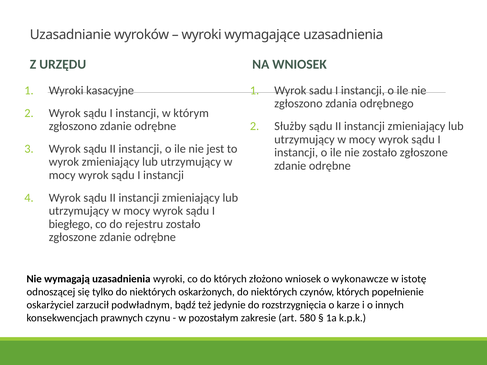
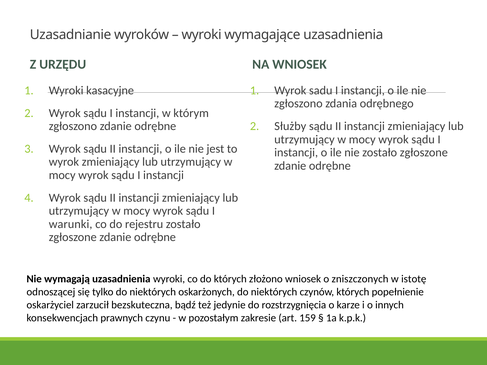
biegłego: biegłego -> warunki (71, 224)
wykonawcze: wykonawcze -> zniszczonych (360, 279)
podwładnym: podwładnym -> bezskuteczna (142, 305)
580: 580 -> 159 (308, 318)
